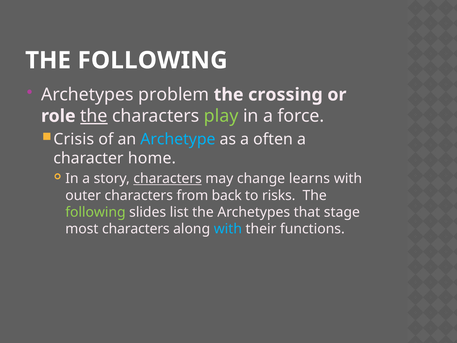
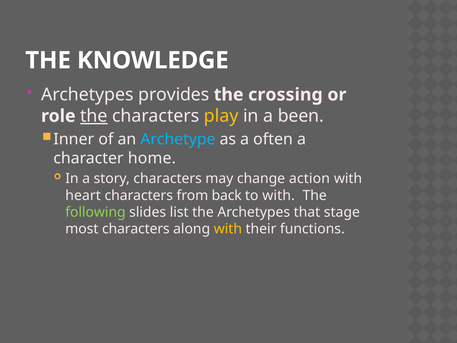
FOLLOWING: FOLLOWING -> KNOWLEDGE (153, 60)
problem: problem -> provides (174, 95)
play colour: light green -> yellow (221, 116)
force: force -> been (301, 116)
Crisis: Crisis -> Inner (74, 139)
characters underline: present -> none (168, 178)
learns: learns -> action (309, 178)
outer: outer -> heart (83, 195)
to risks: risks -> with (279, 195)
with colour: light blue -> yellow (228, 229)
